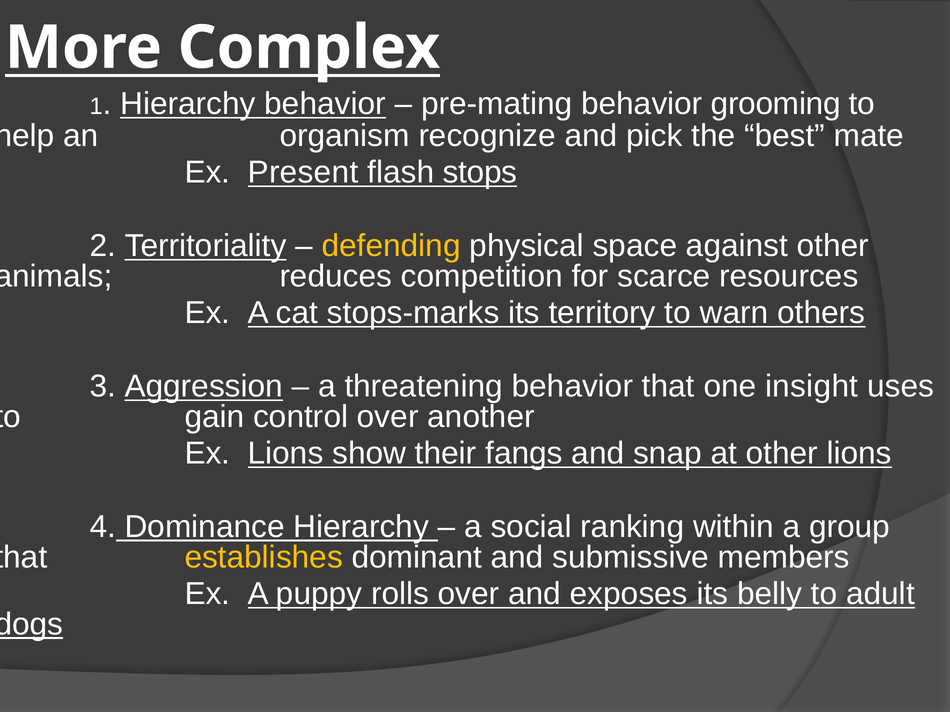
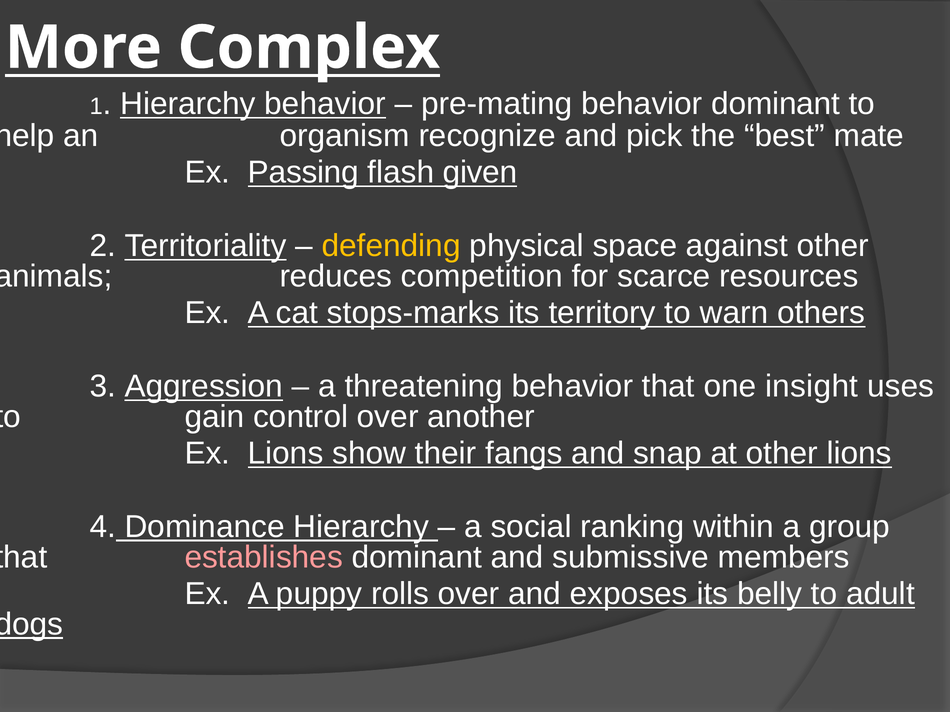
behavior grooming: grooming -> dominant (776, 104)
Present: Present -> Passing (303, 173)
stops: stops -> given (480, 173)
establishes colour: yellow -> pink (264, 557)
